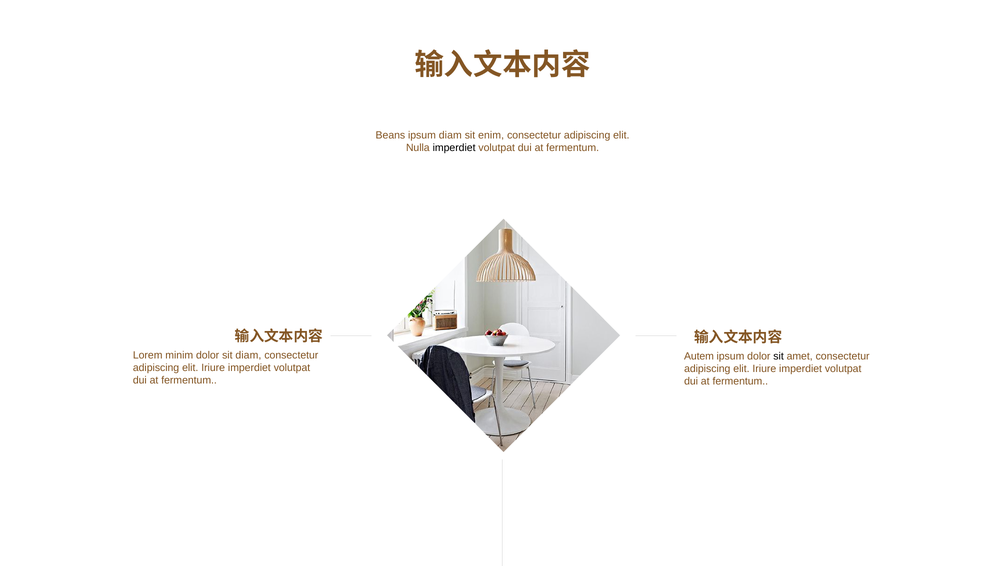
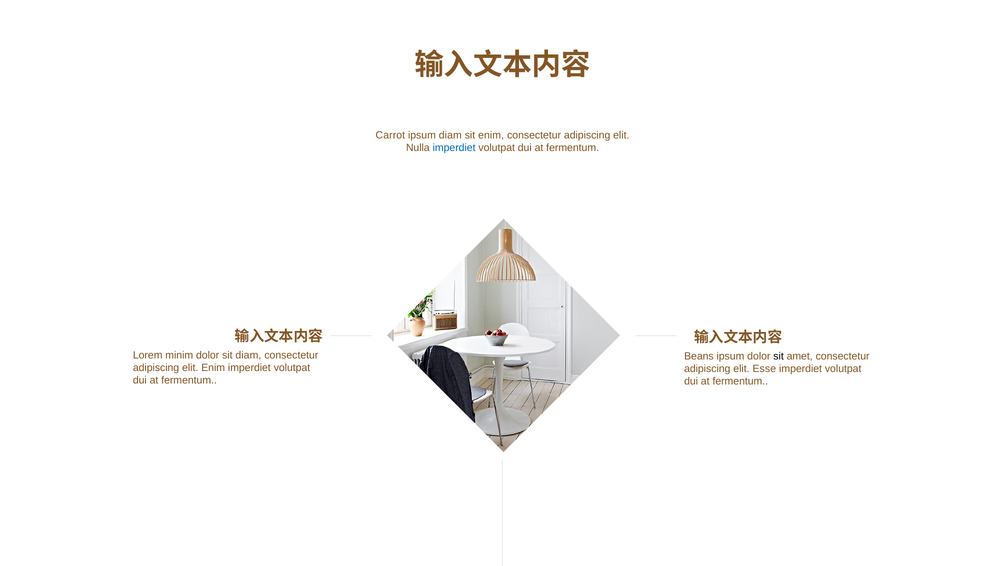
Beans: Beans -> Carrot (390, 135)
imperdiet colour: black -> blue (454, 147)
Autem: Autem -> Beans (699, 356)
Iriure: Iriure -> Enim (213, 367)
Iriure: Iriure -> Esse (764, 368)
